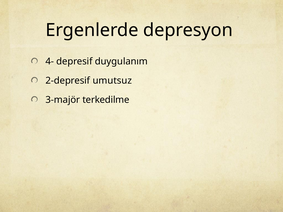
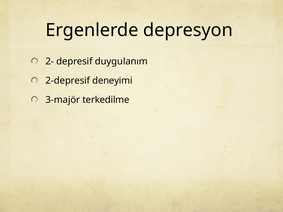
4-: 4- -> 2- (50, 61)
umutsuz: umutsuz -> deneyimi (112, 81)
